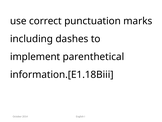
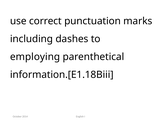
implement: implement -> employing (35, 57)
